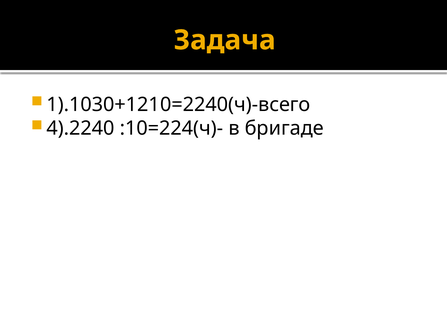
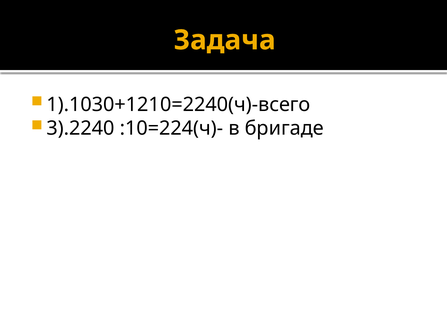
4).2240: 4).2240 -> 3).2240 (81, 128)
